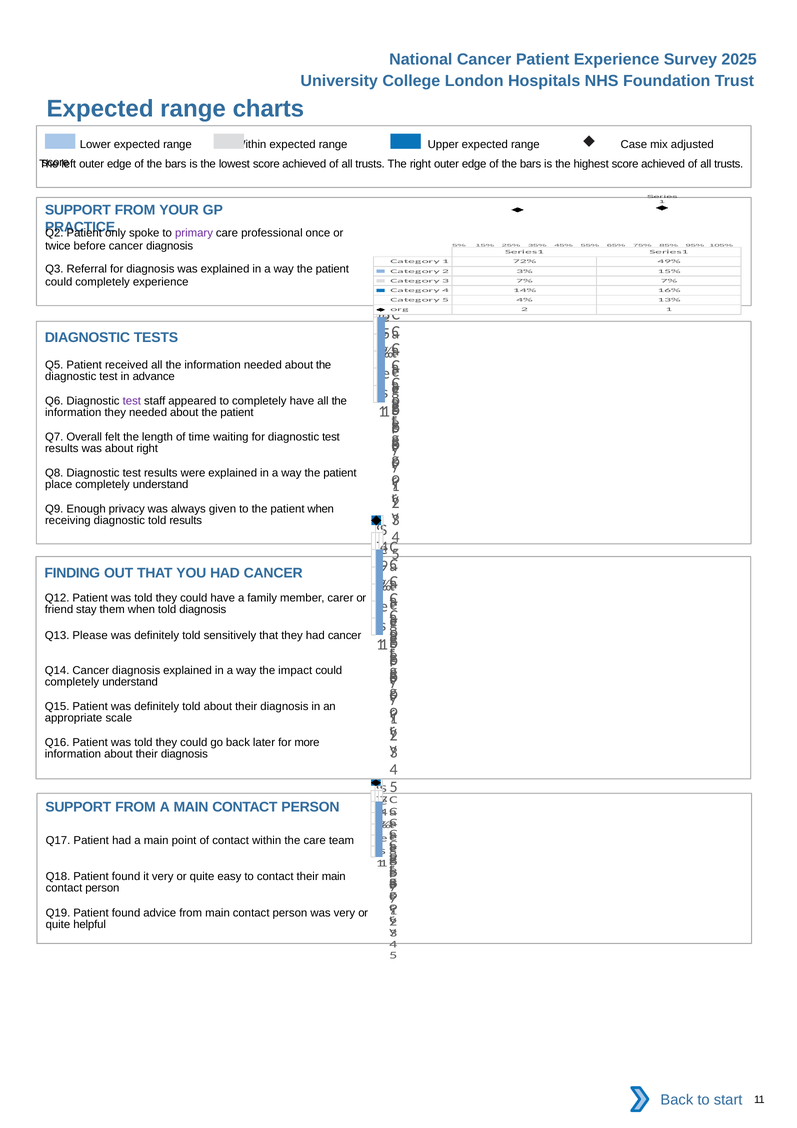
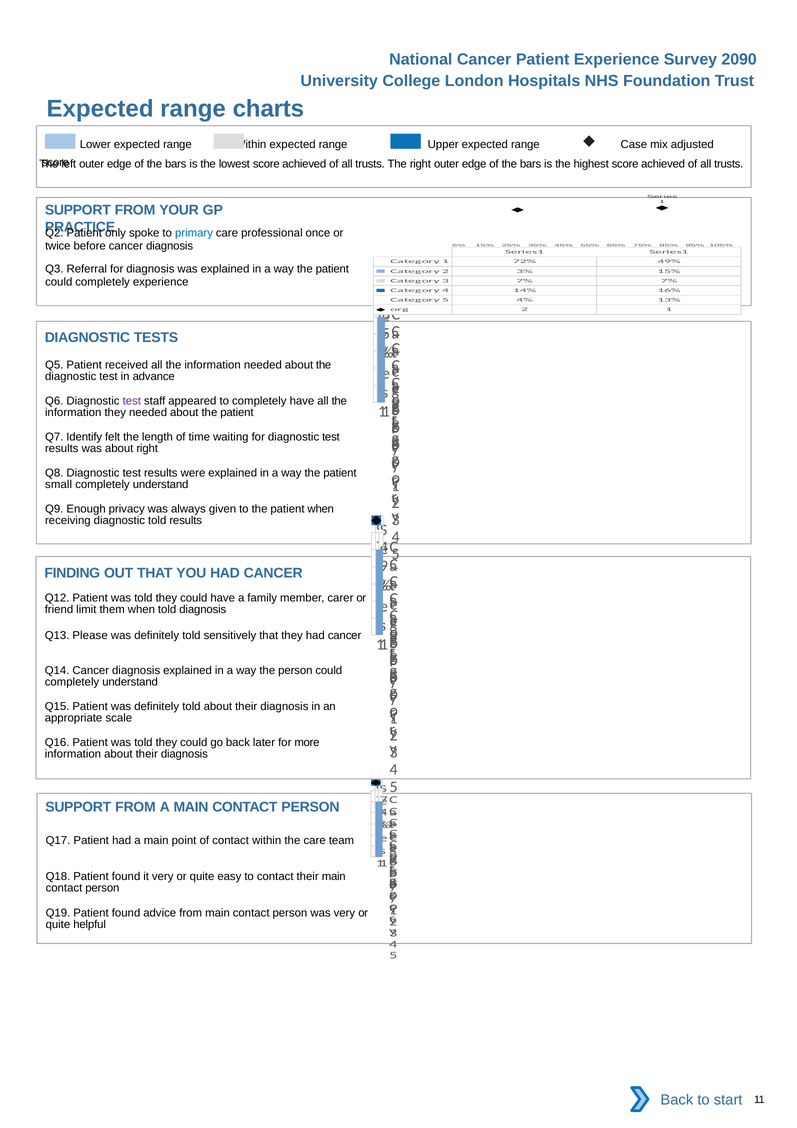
2025: 2025 -> 2090 (739, 59)
primary colour: purple -> blue (194, 233)
Overall: Overall -> Identify (84, 437)
place: place -> small (59, 485)
stay: stay -> limit (86, 610)
the impact: impact -> person (295, 670)
